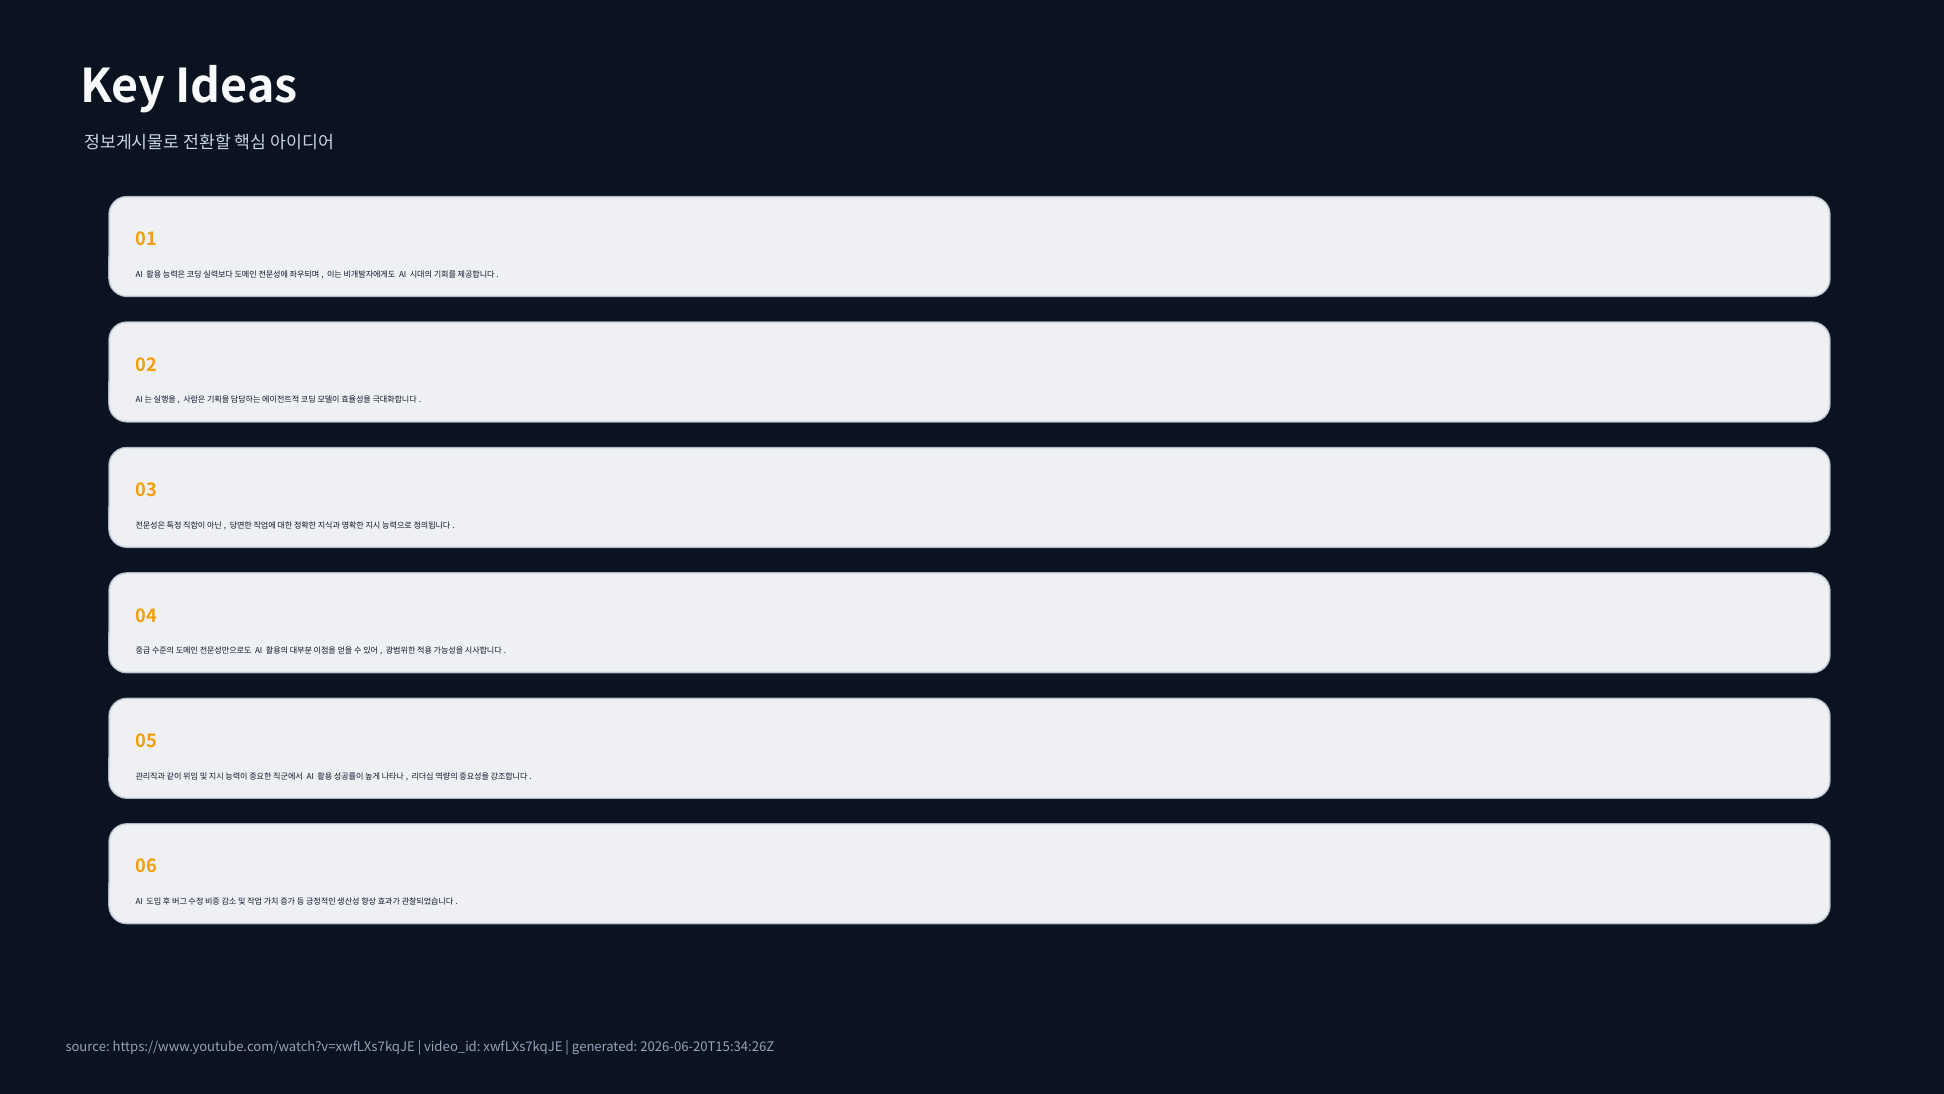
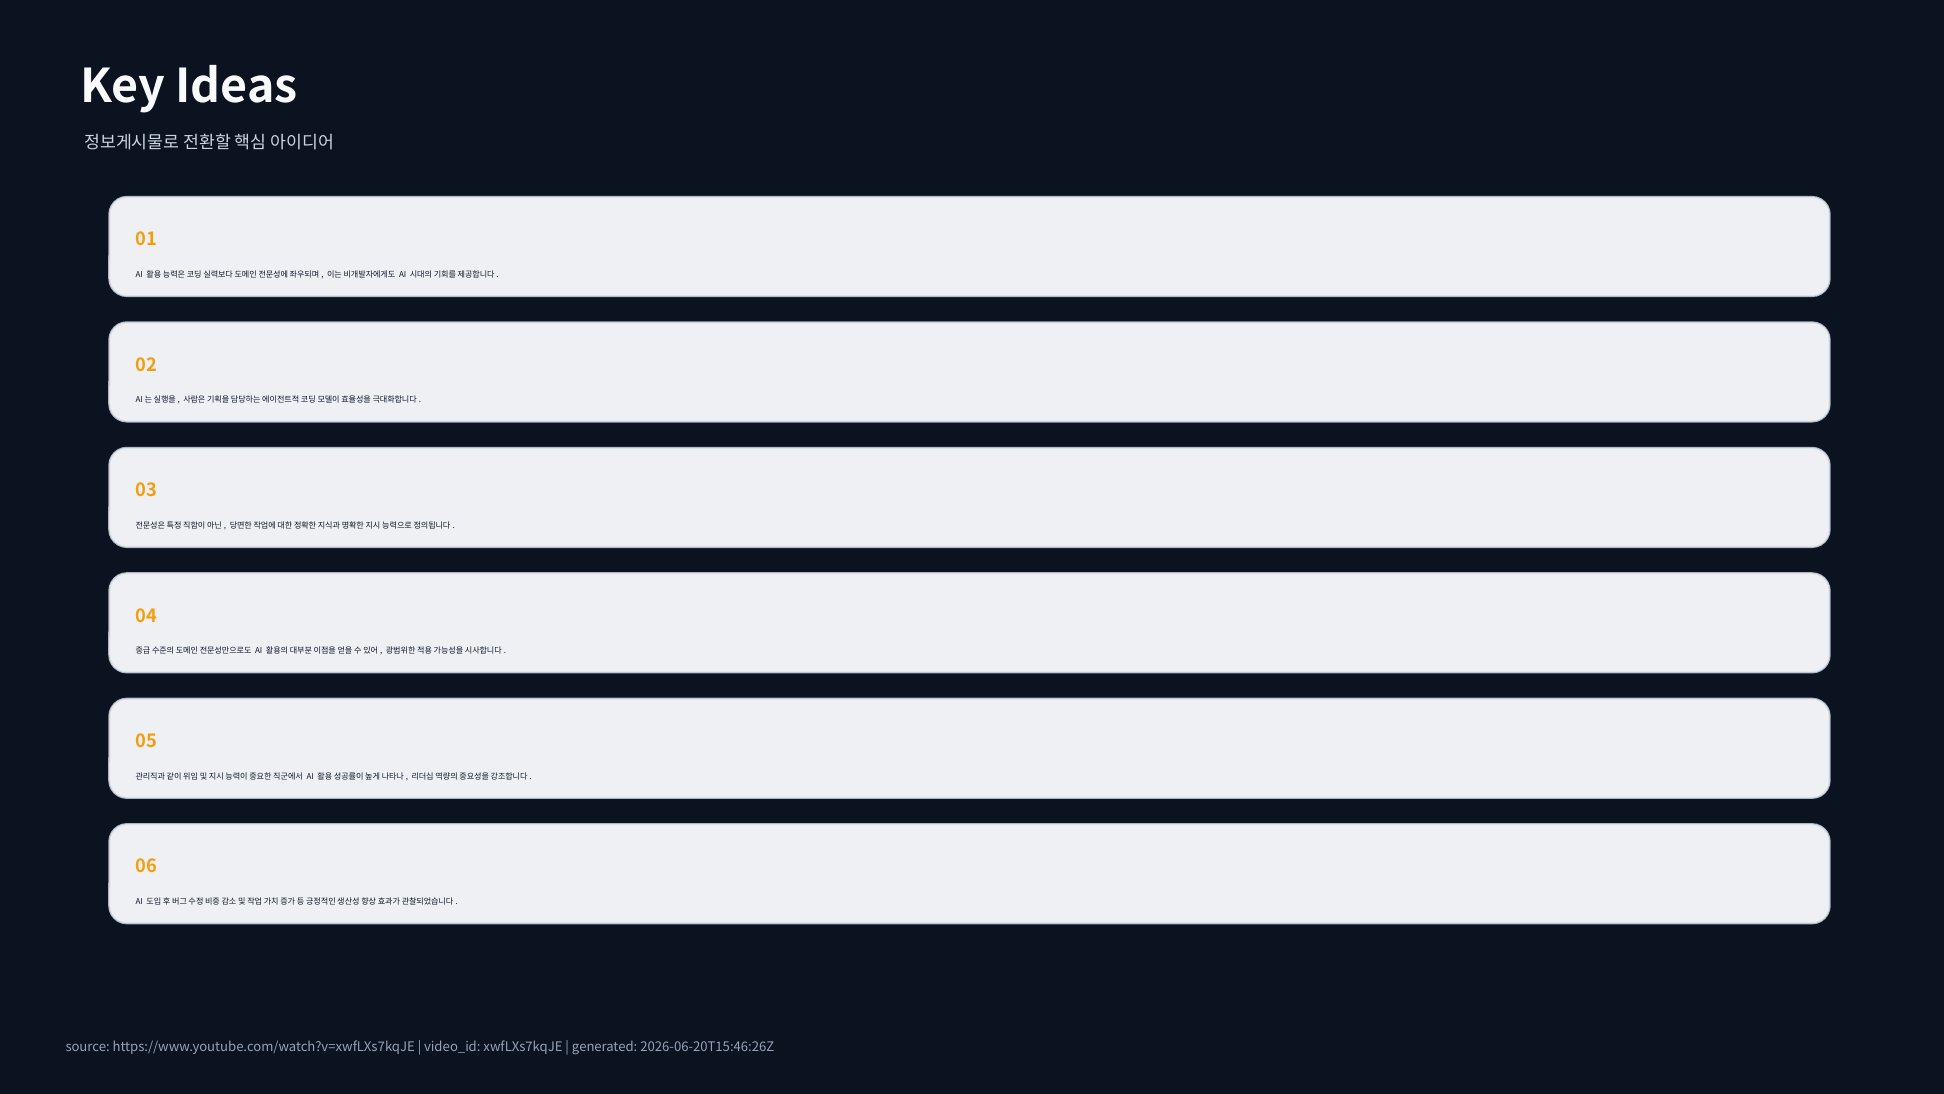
2026-06-20T15:34:26Z: 2026-06-20T15:34:26Z -> 2026-06-20T15:46:26Z (707, 1047)
